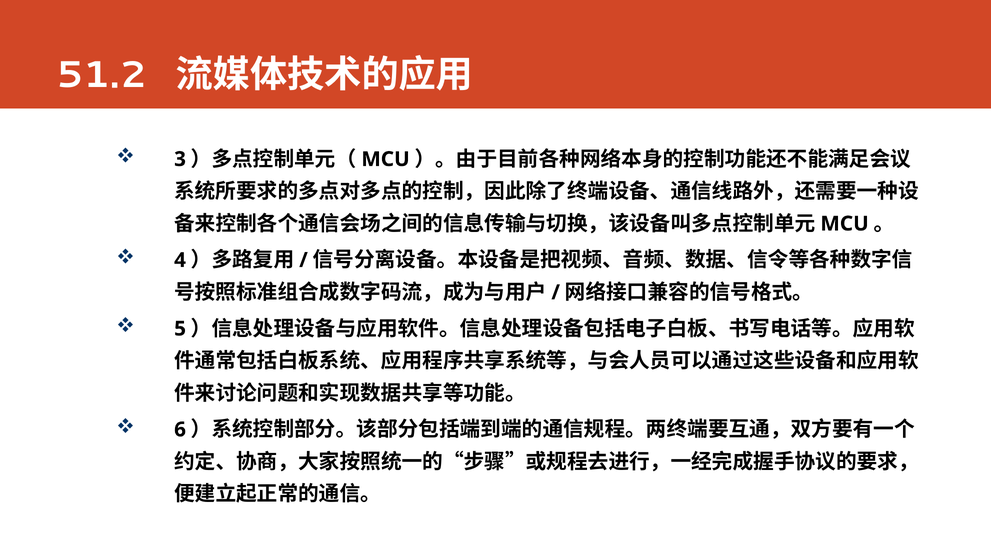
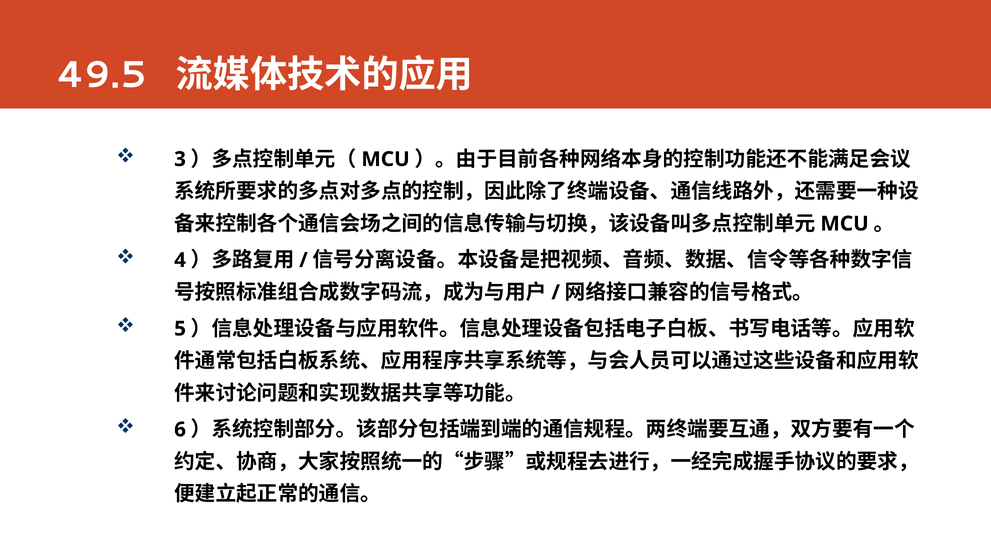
51.2: 51.2 -> 49.5 (102, 75)
